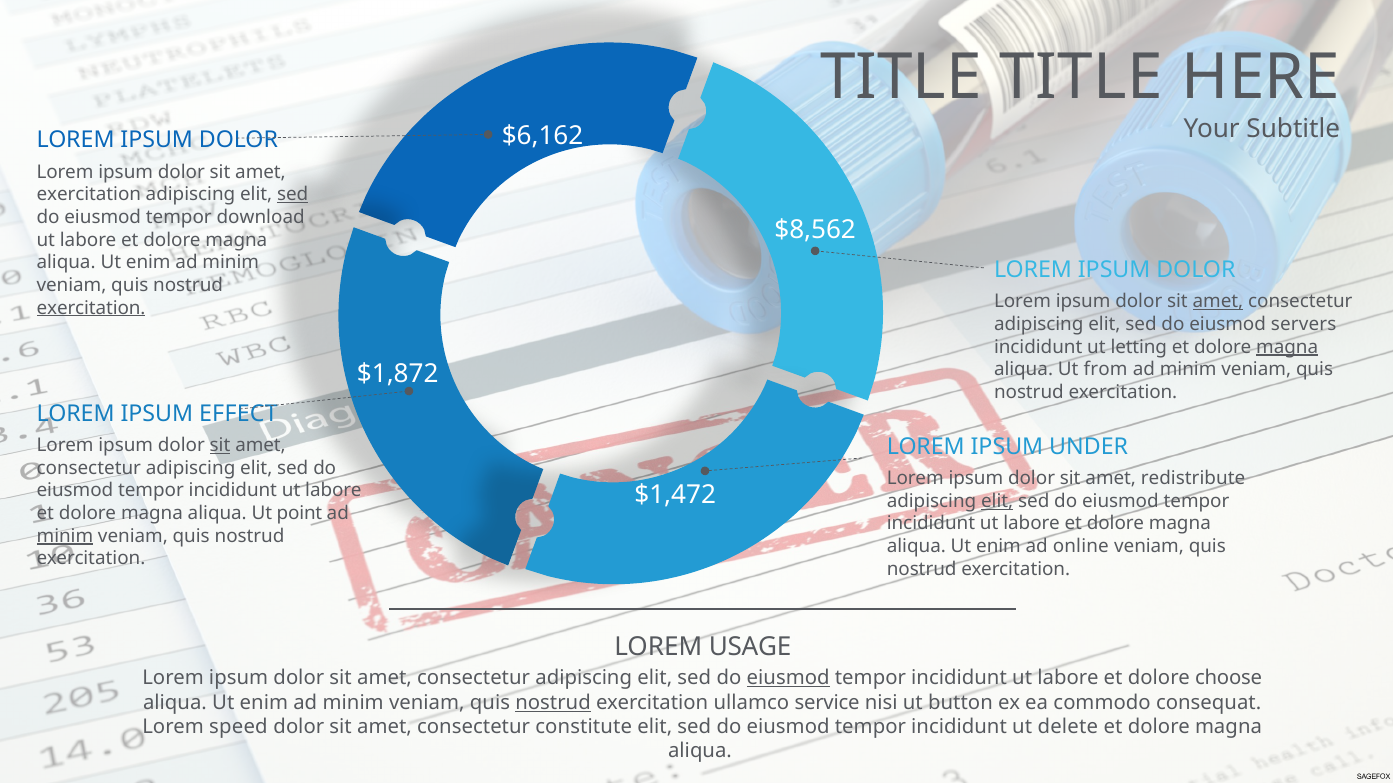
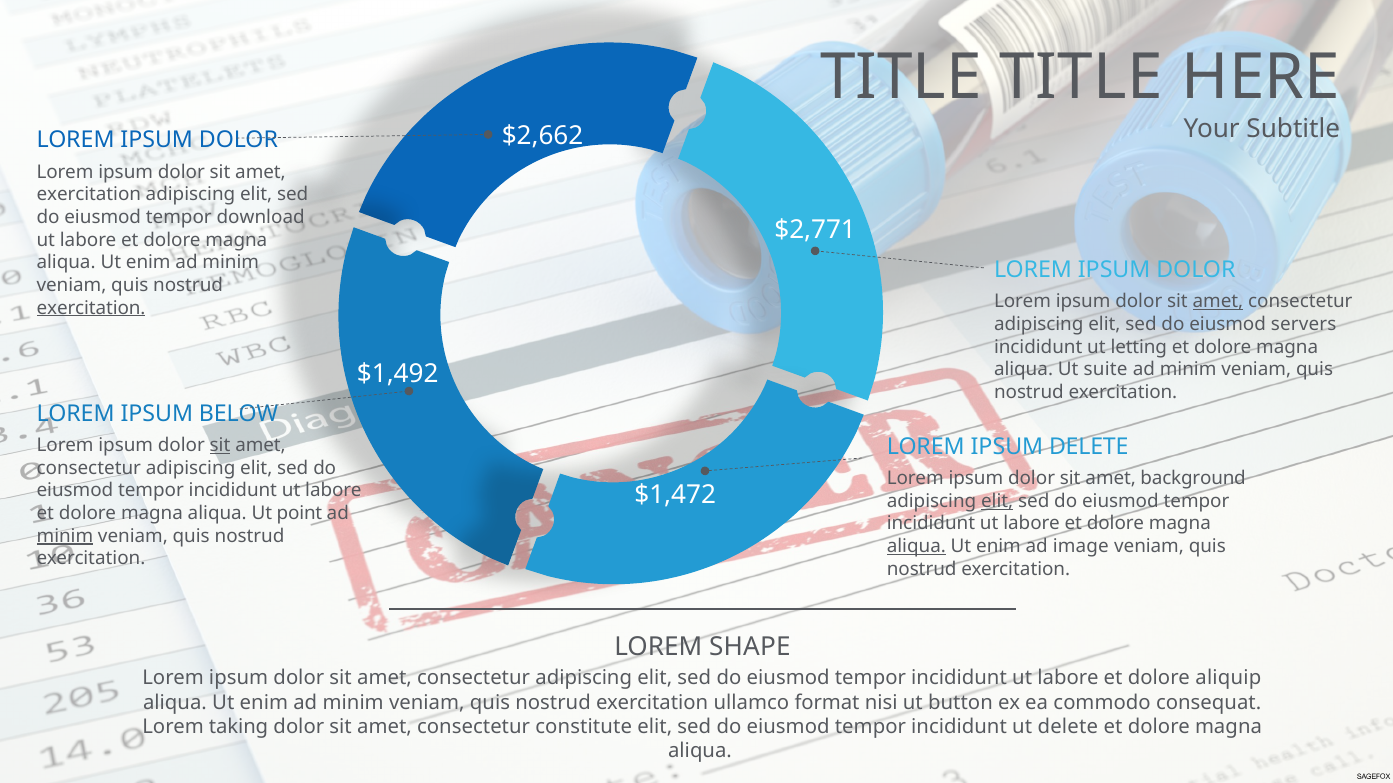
$6,162: $6,162 -> $2,662 (543, 136)
sed underline: present -> none (293, 195)
$8,562: $8,562 -> $2,771 (815, 230)
magna underline: present -> none (1287, 347)
from: from -> suite (1106, 370)
$1,872: $1,872 -> $1,492 (398, 374)
EFFECT: EFFECT -> BELOW (239, 414)
IPSUM UNDER: UNDER -> DELETE (1089, 447)
redistribute: redistribute -> background (1193, 479)
aliqua underline: none -> present (916, 547)
online: online -> image (1081, 547)
USAGE: USAGE -> SHAPE (750, 647)
eiusmod underline: present -> none (788, 679)
choose: choose -> aliquip (1228, 679)
nostrud underline: present -> none (553, 703)
service: service -> format (827, 703)
speed: speed -> taking (239, 727)
